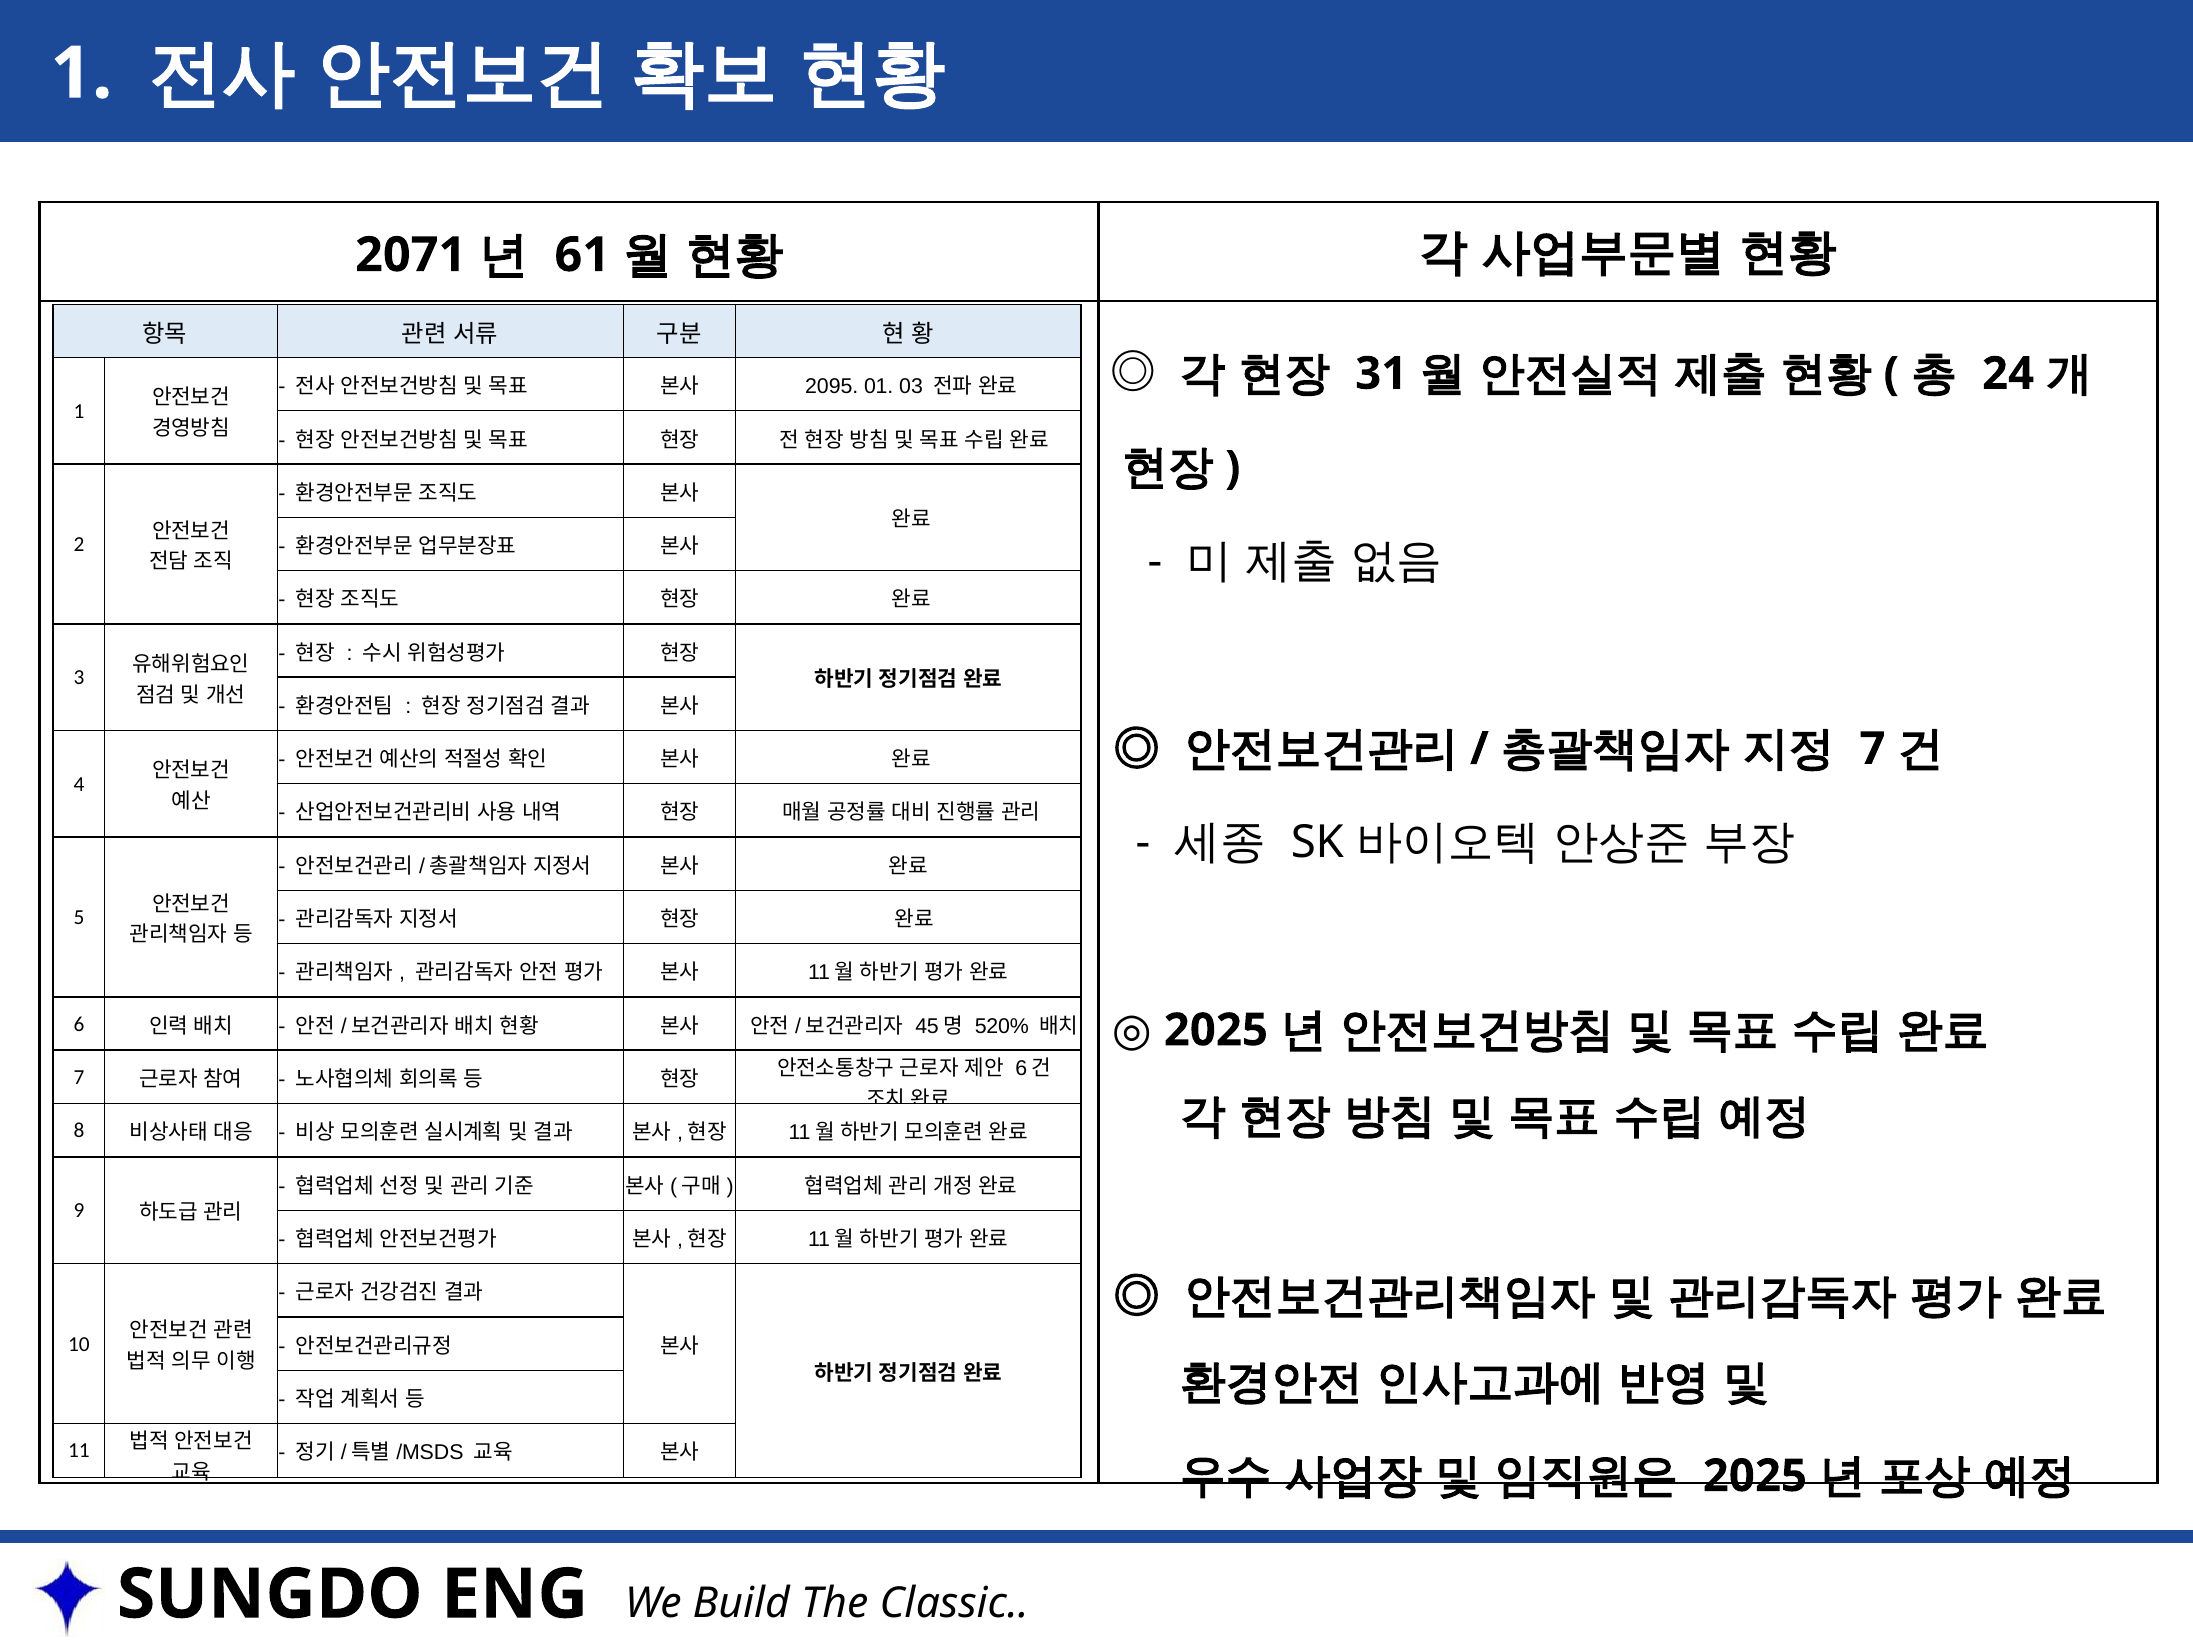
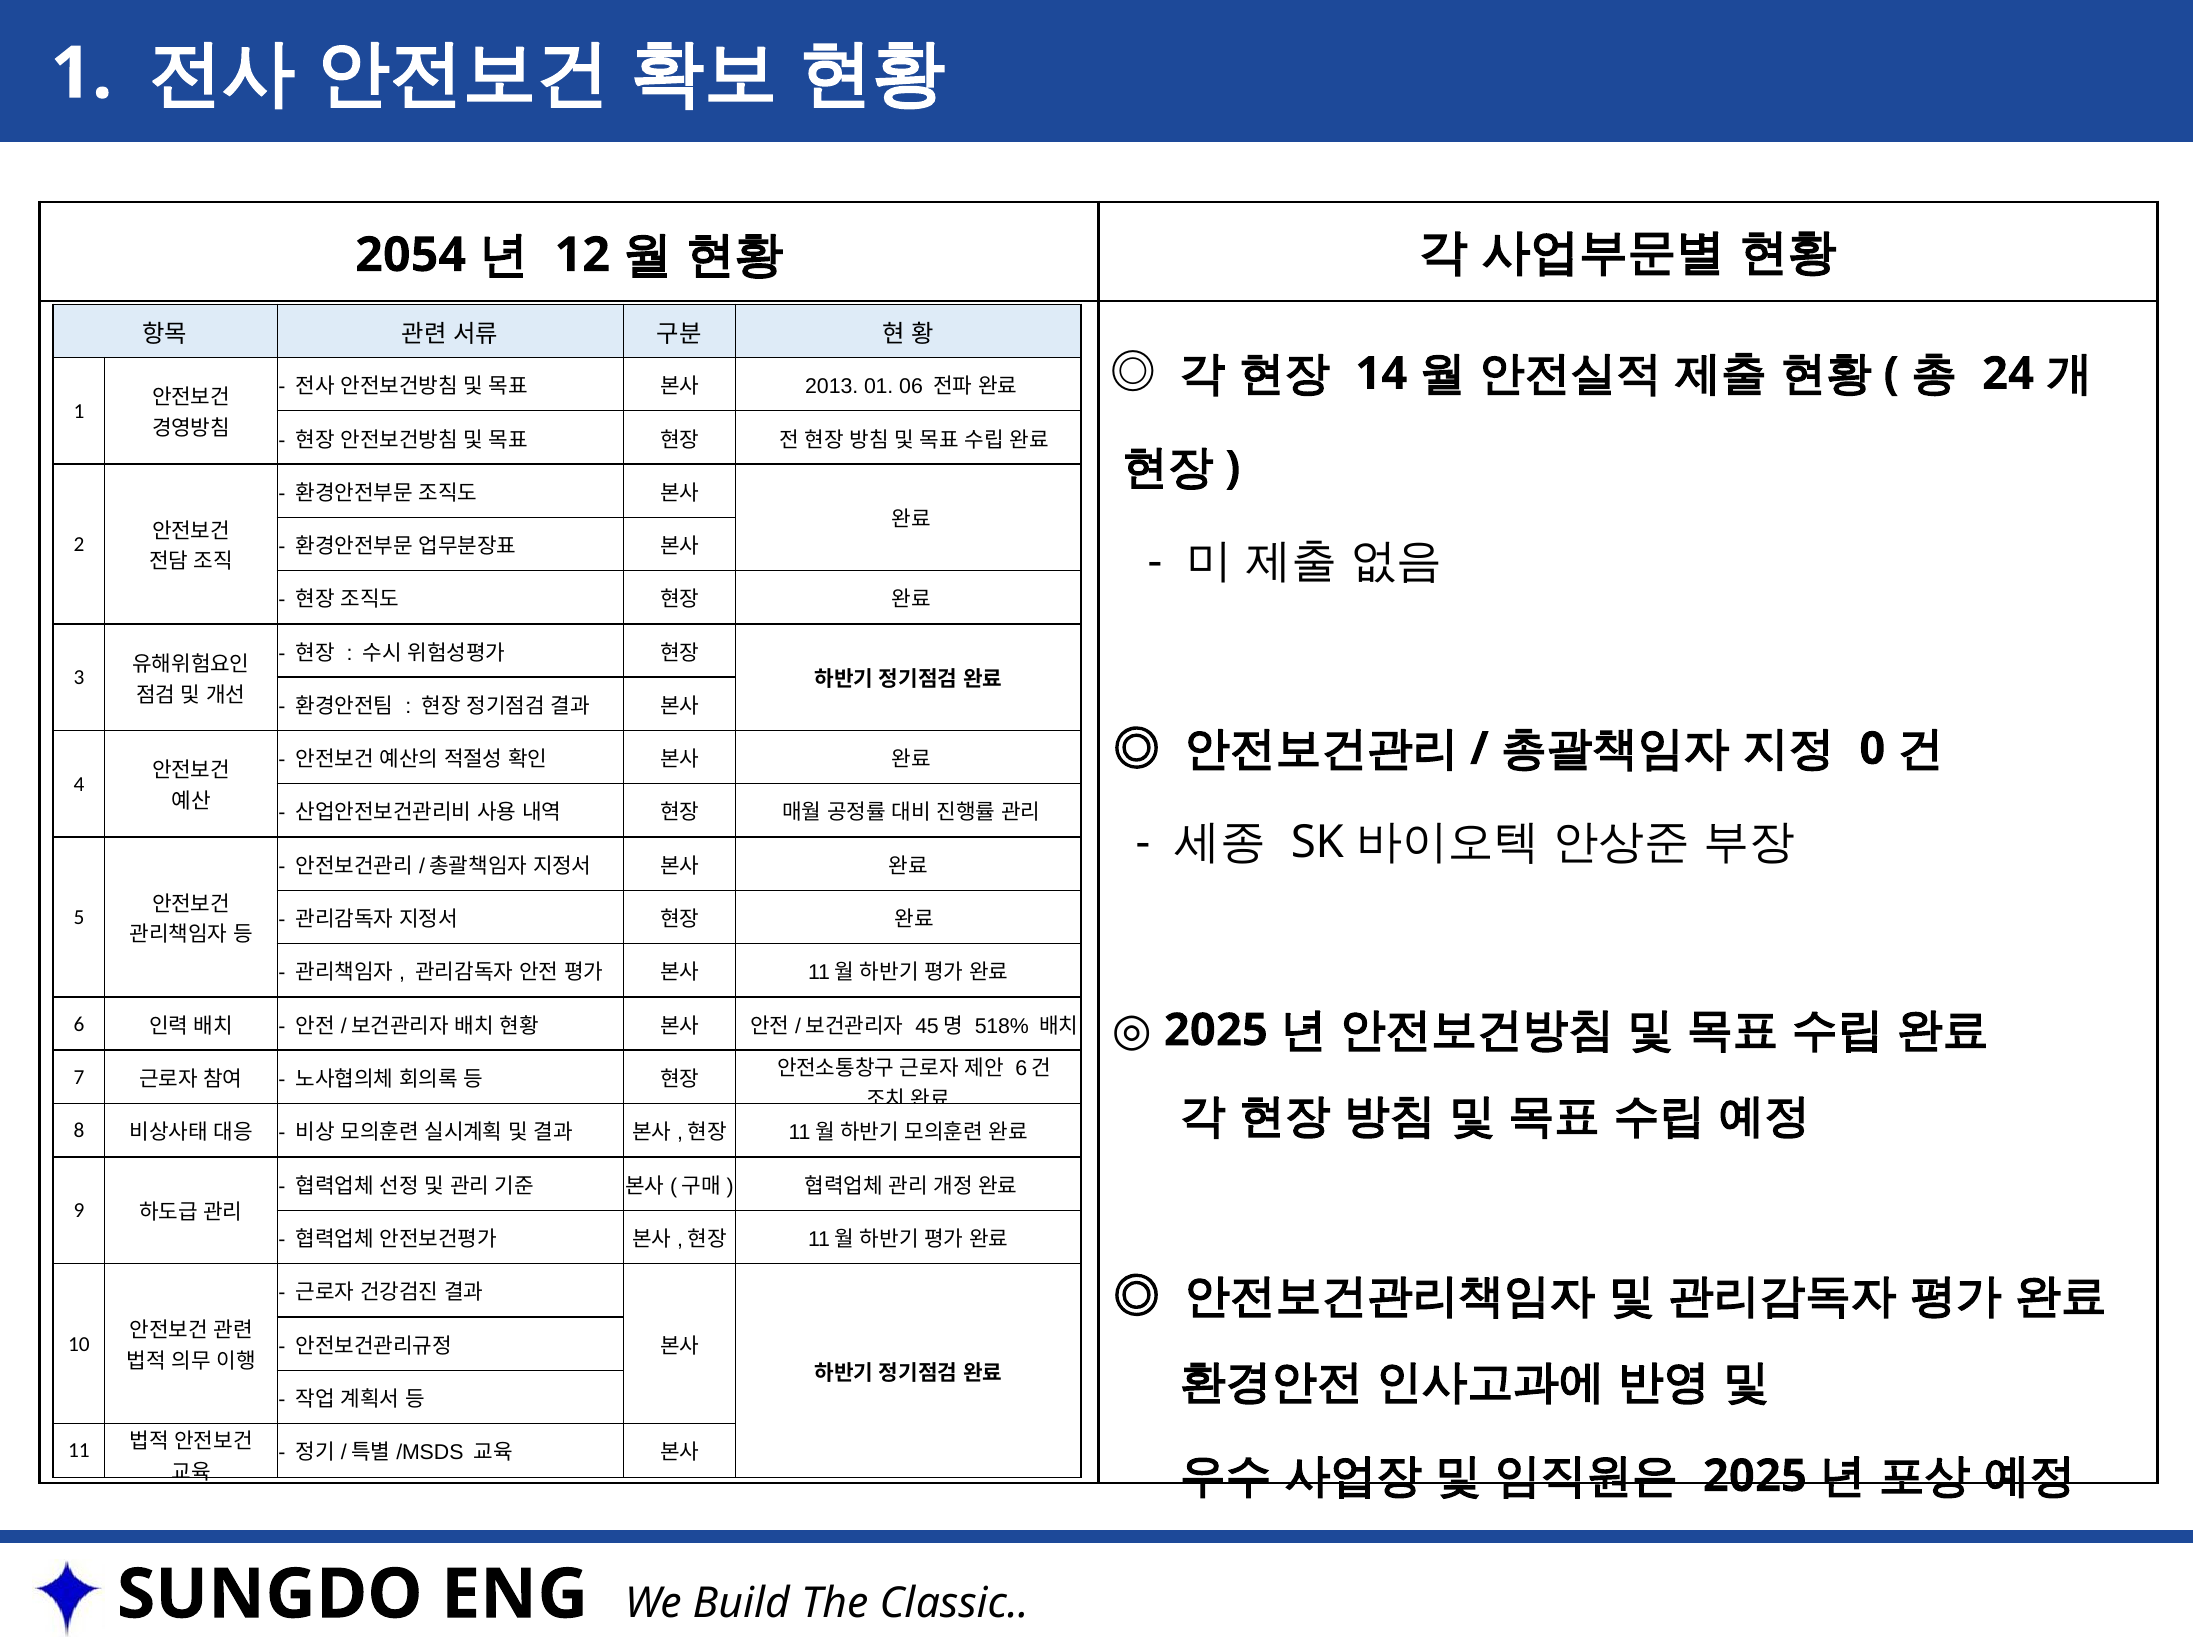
2071: 2071 -> 2054 (411, 255)
61: 61 -> 12 (582, 255)
31: 31 -> 14 (1381, 374)
2095: 2095 -> 2013 (832, 387)
03: 03 -> 06 (911, 387)
7: 7 -> 0 (1872, 749)
520%: 520% -> 518% (1002, 1026)
